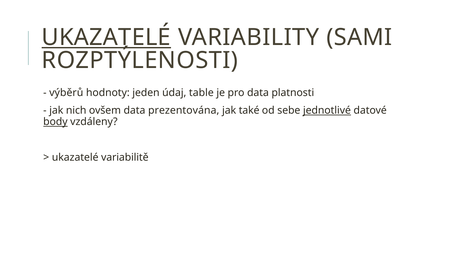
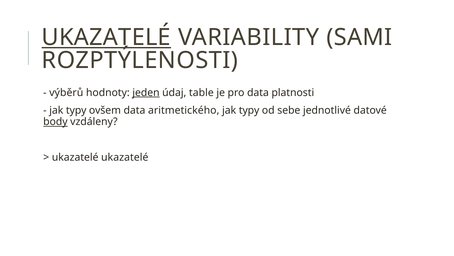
jeden underline: none -> present (146, 92)
nich: nich -> typy (76, 110)
prezentována: prezentována -> aritmetického (184, 110)
také: také -> typy (249, 110)
jednotlivé underline: present -> none (327, 110)
ukazatelé variabilitě: variabilitě -> ukazatelé (125, 157)
